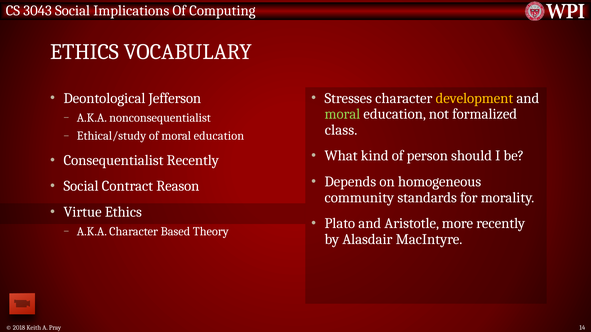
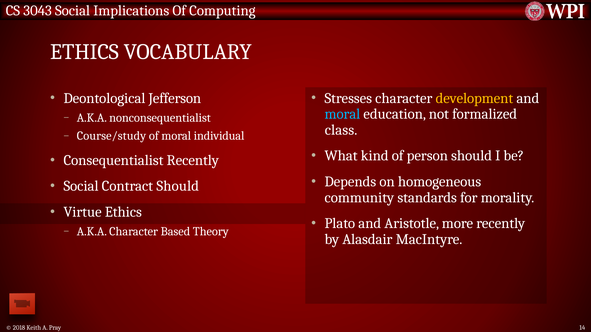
moral colour: light green -> light blue (342, 114)
Ethical/study: Ethical/study -> Course/study (111, 136)
of moral education: education -> individual (219, 136)
Contract Reason: Reason -> Should (178, 186)
